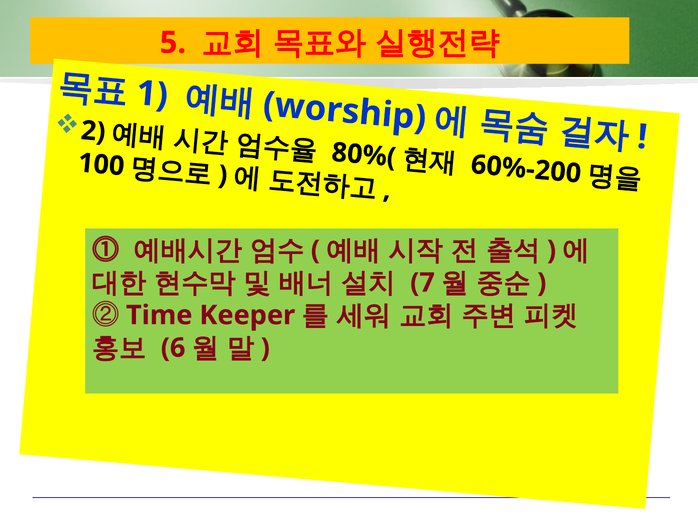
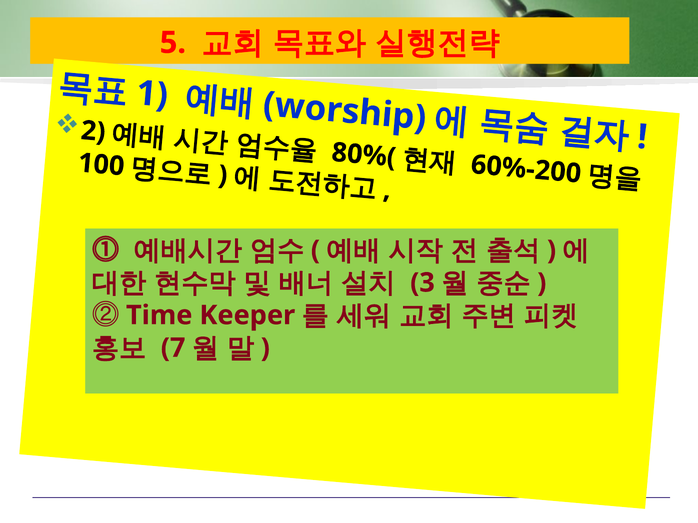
7: 7 -> 3 (423, 283)
6: 6 -> 7 (173, 348)
